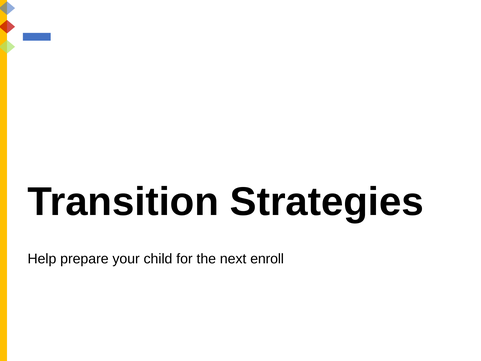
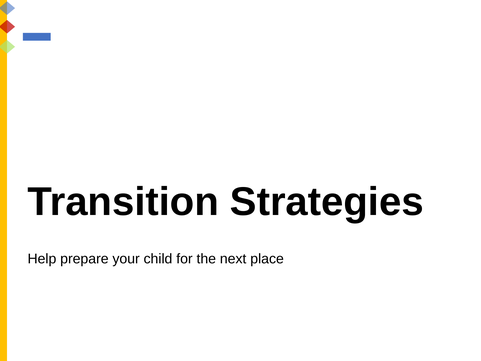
enroll: enroll -> place (267, 259)
